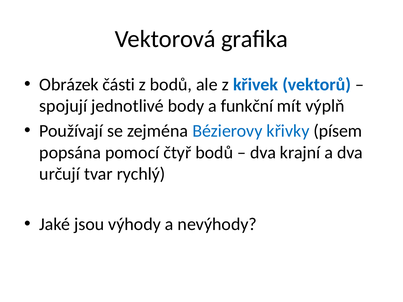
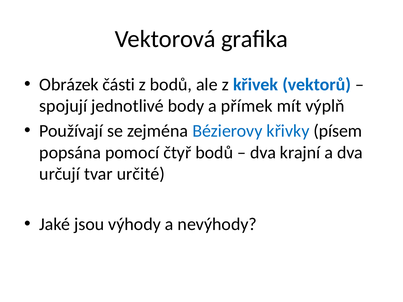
funkční: funkční -> přímek (247, 106)
rychlý: rychlý -> určité (141, 174)
